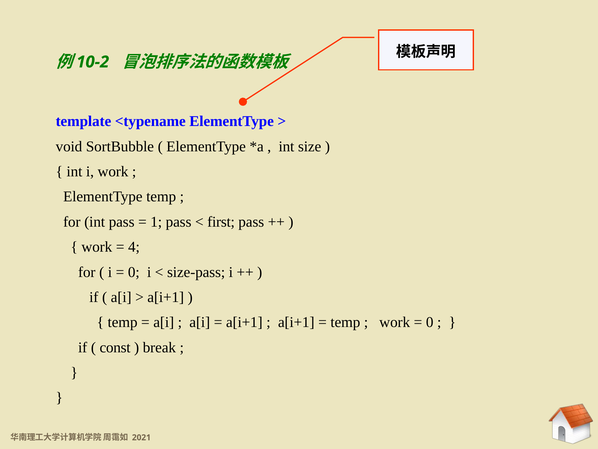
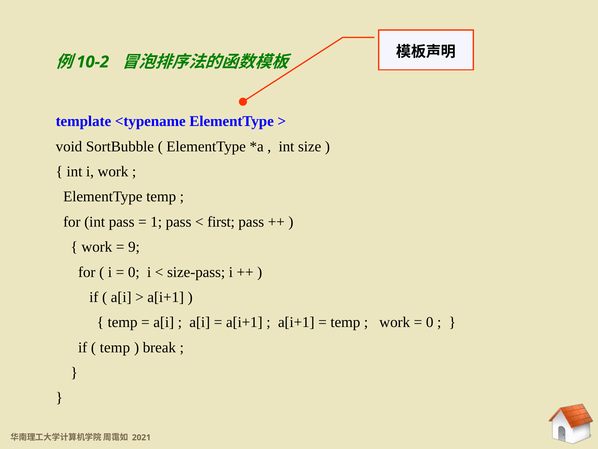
4: 4 -> 9 (134, 247)
const: const -> temp (115, 347)
